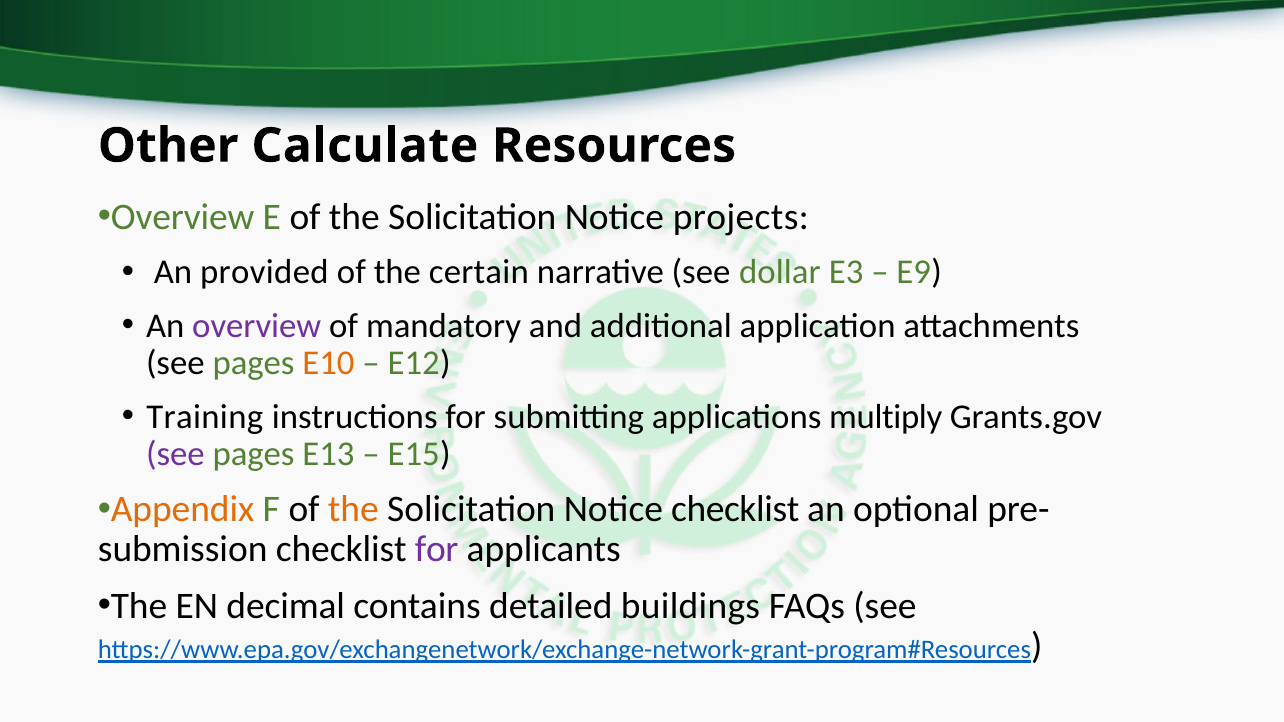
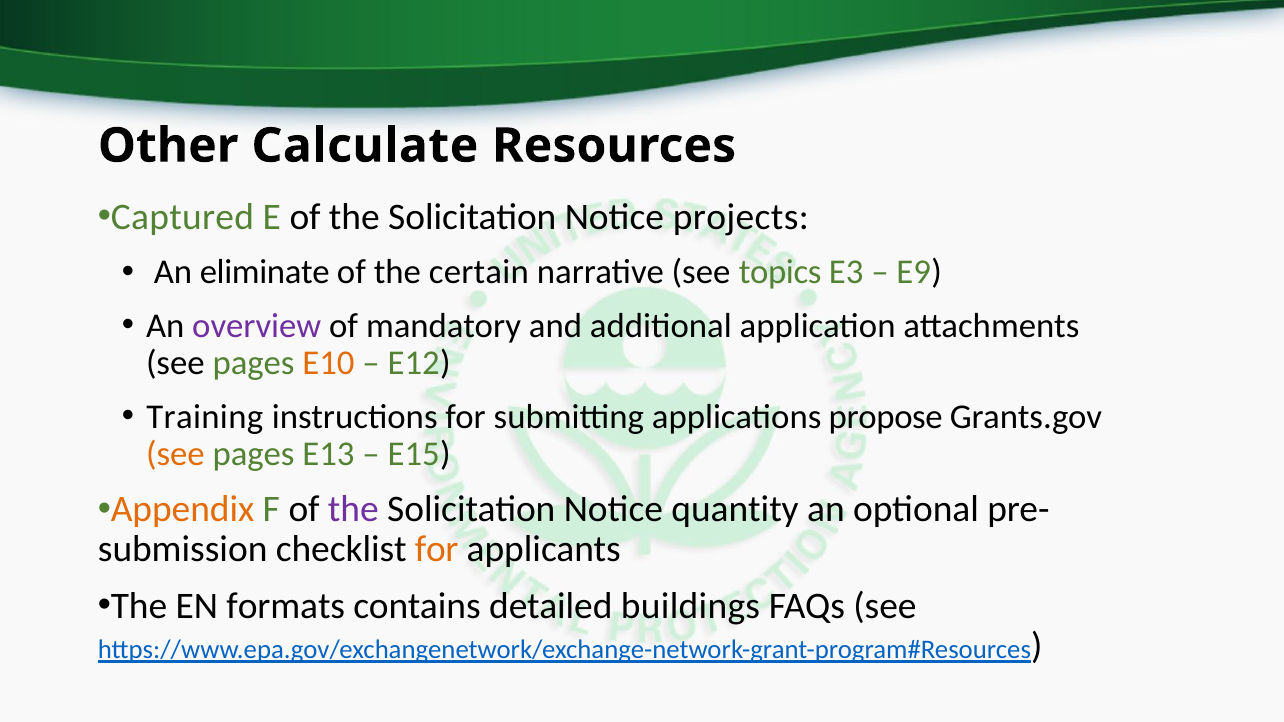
Overview: Overview -> Captured (182, 217)
provided: provided -> eliminate (265, 272)
dollar: dollar -> topics (780, 272)
multiply: multiply -> propose (886, 417)
see colour: purple -> orange (175, 454)
the colour: orange -> purple (353, 509)
Notice checklist: checklist -> quantity (735, 509)
for colour: purple -> orange (437, 550)
decimal: decimal -> formats (286, 606)
